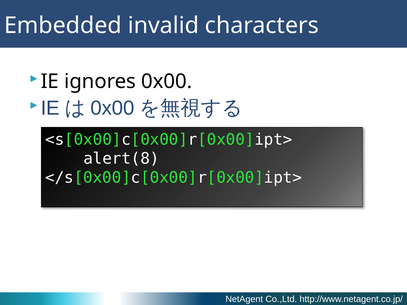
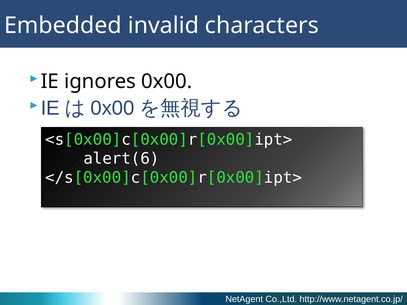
alert(8: alert(8 -> alert(6 (121, 159)
